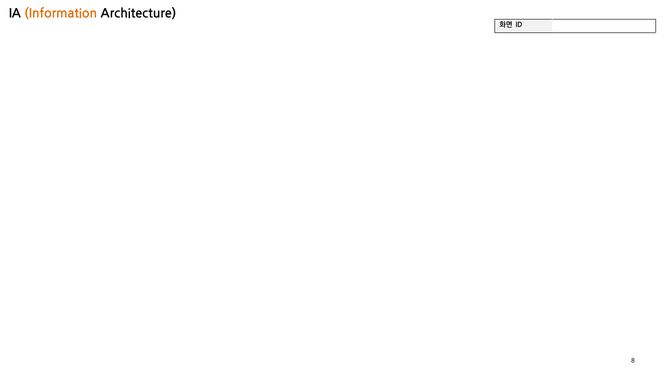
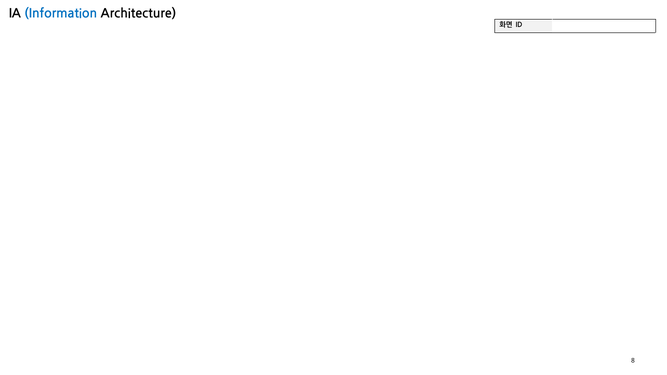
Information colour: orange -> blue (61, 13)
